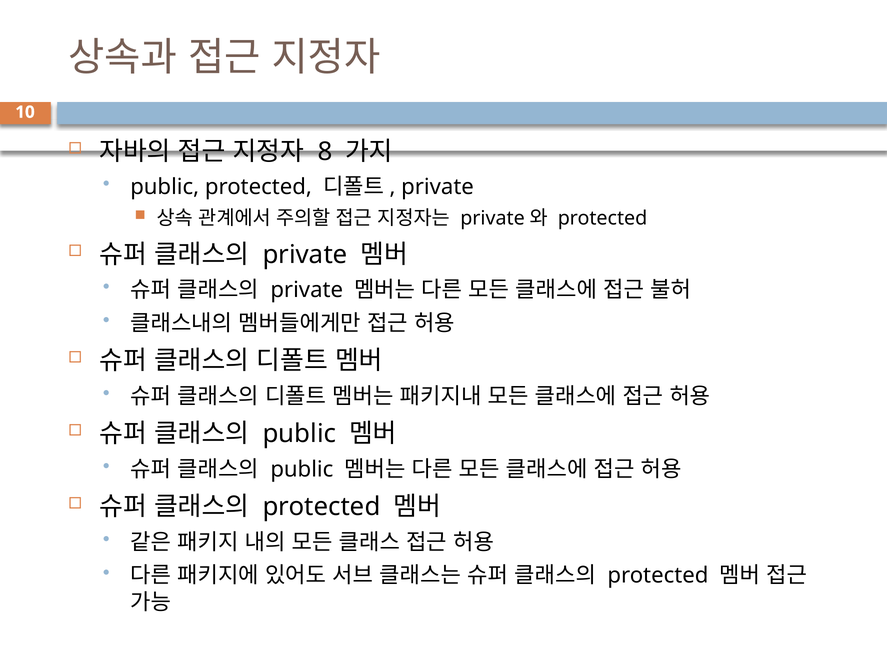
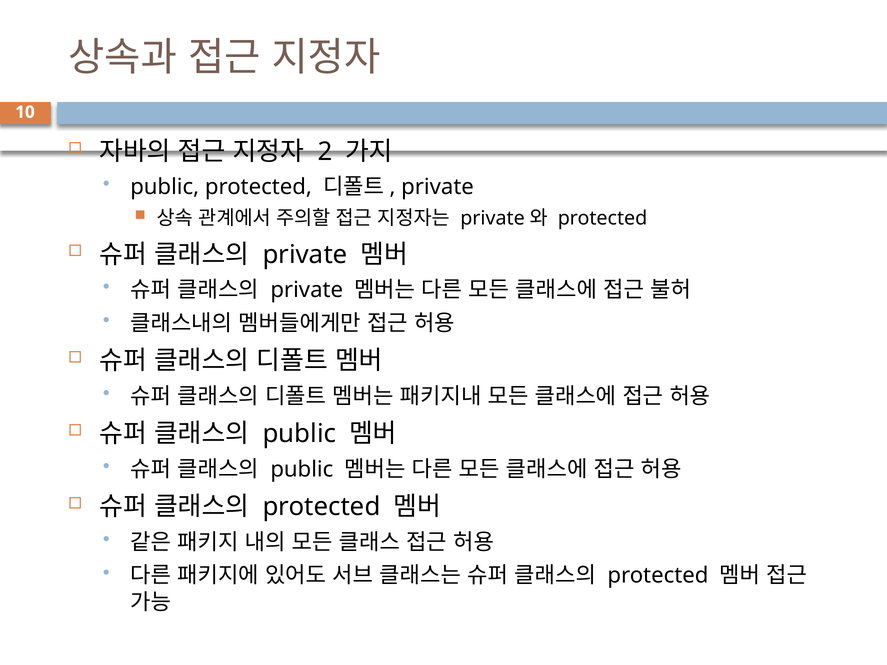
8: 8 -> 2 (325, 152)
